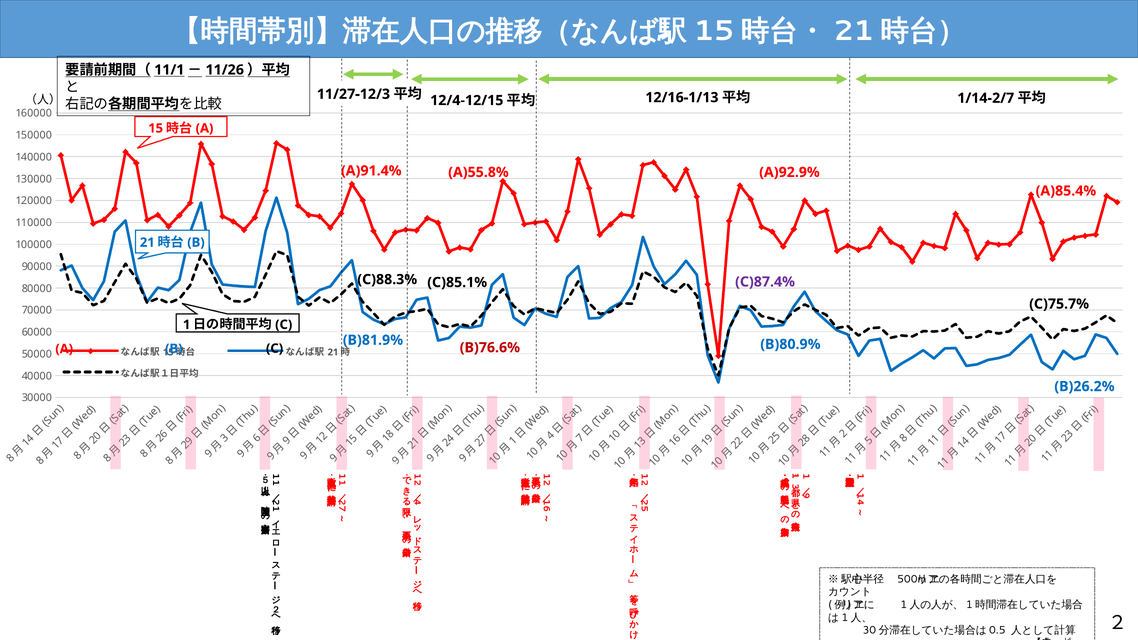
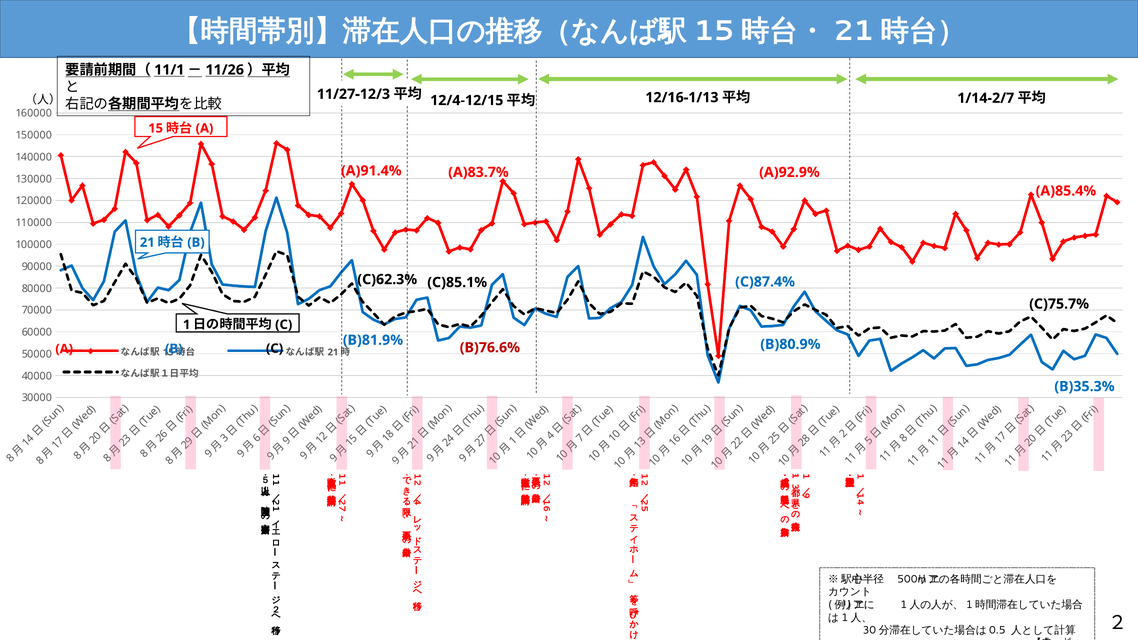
A)55.8%: A)55.8% -> A)83.7% (478, 172)
C)88.3%: C)88.3% -> C)62.3% (387, 280)
C)87.4% colour: purple -> blue (765, 282)
B)26.2%: B)26.2% -> B)35.3% (1084, 387)
